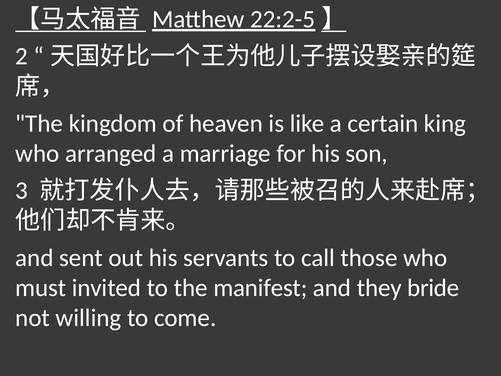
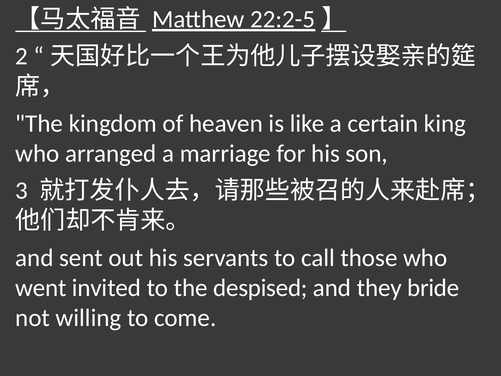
must: must -> went (41, 288)
manifest: manifest -> despised (260, 288)
